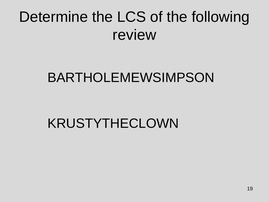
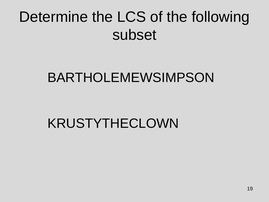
review: review -> subset (134, 35)
